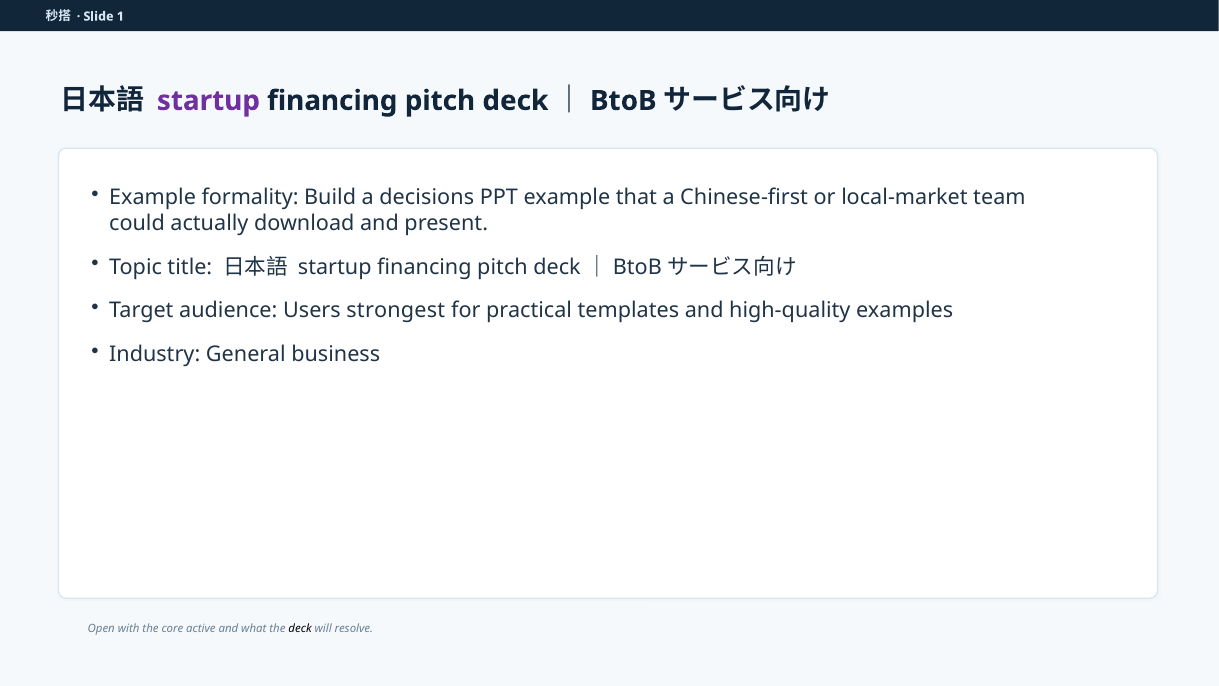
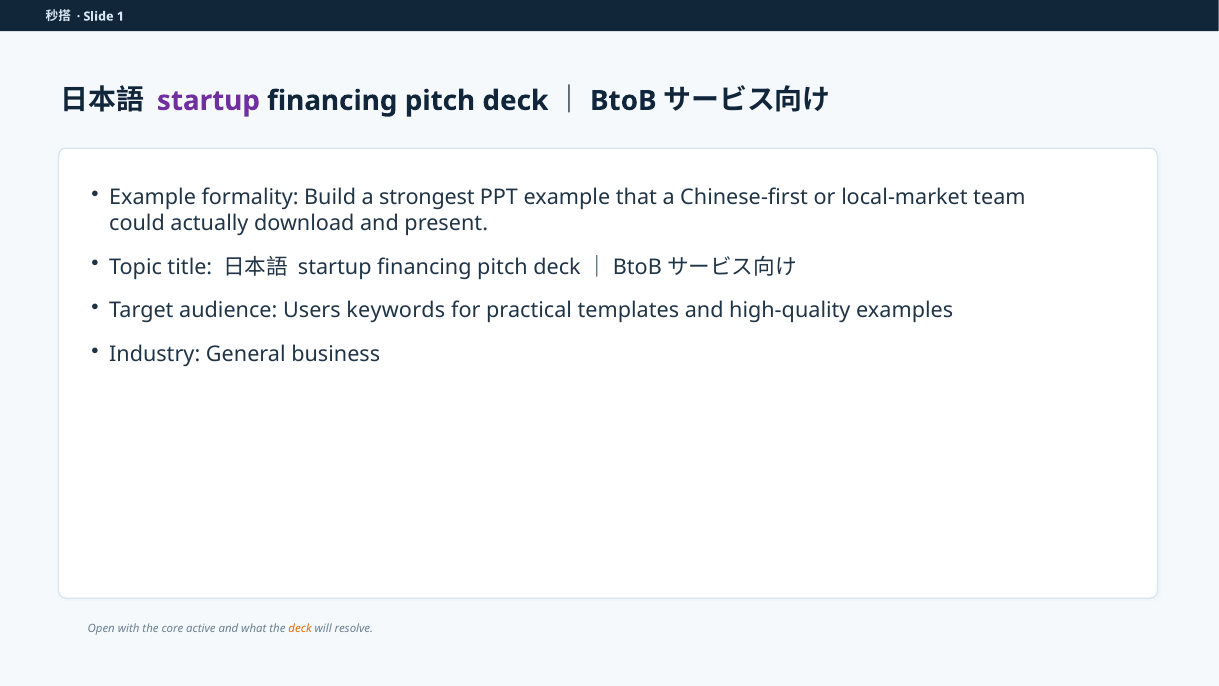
decisions: decisions -> strongest (427, 197)
strongest: strongest -> keywords (396, 311)
deck colour: black -> orange (300, 628)
